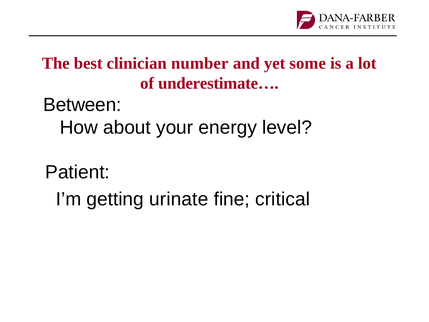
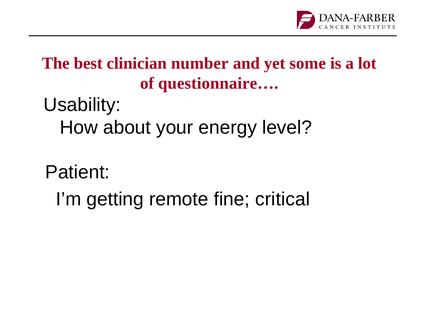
underestimate…: underestimate… -> questionnaire… (218, 83)
Between: Between -> Usability (82, 105)
urinate: urinate -> remote (179, 199)
